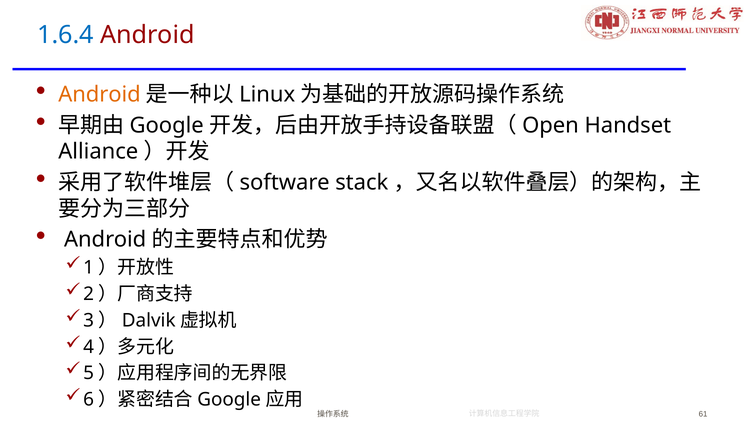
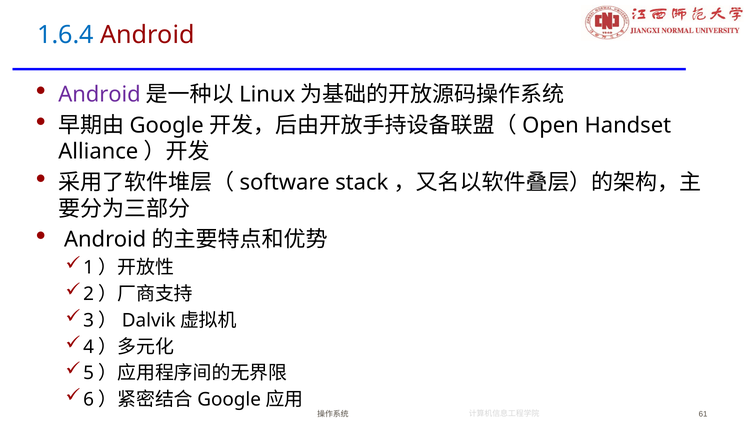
Android colour: orange -> purple (100, 95)
